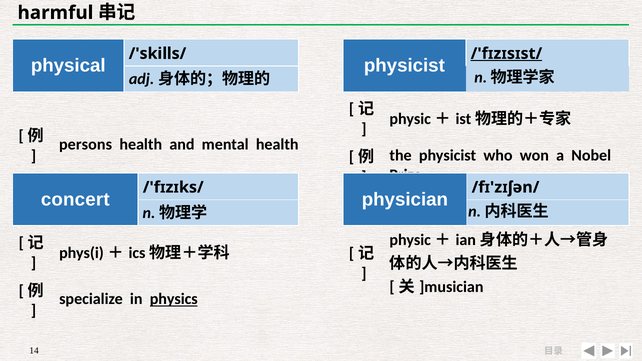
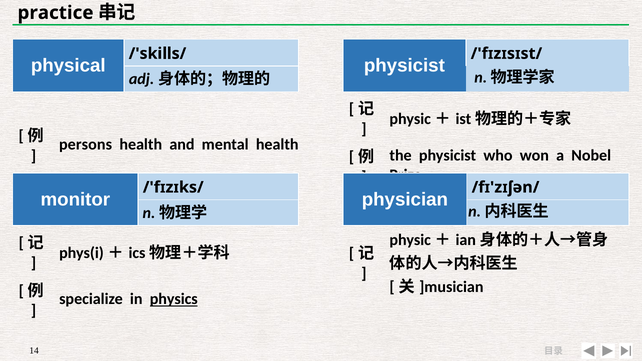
harmful: harmful -> practice (56, 13)
/'fɪzɪsɪst/ underline: present -> none (506, 54)
concert: concert -> monitor (75, 200)
